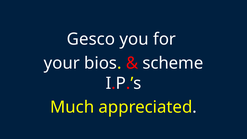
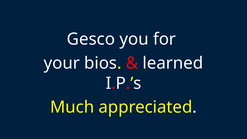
scheme: scheme -> learned (173, 63)
